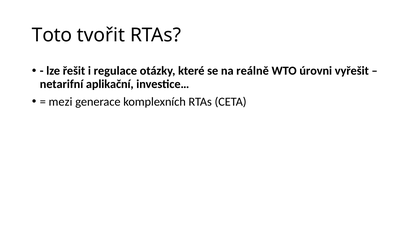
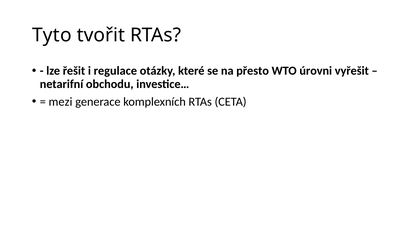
Toto: Toto -> Tyto (52, 35)
reálně: reálně -> přesto (253, 71)
aplikační: aplikační -> obchodu (110, 84)
